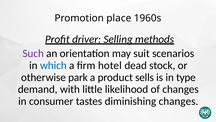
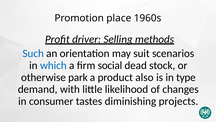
Such colour: purple -> blue (33, 53)
hotel: hotel -> social (110, 65)
sells: sells -> also (144, 77)
diminishing changes: changes -> projects (179, 101)
